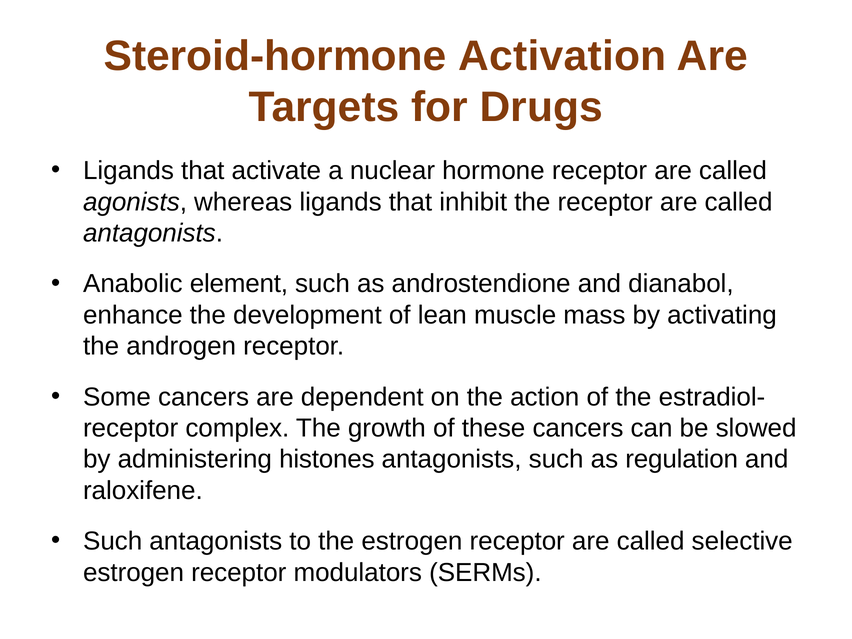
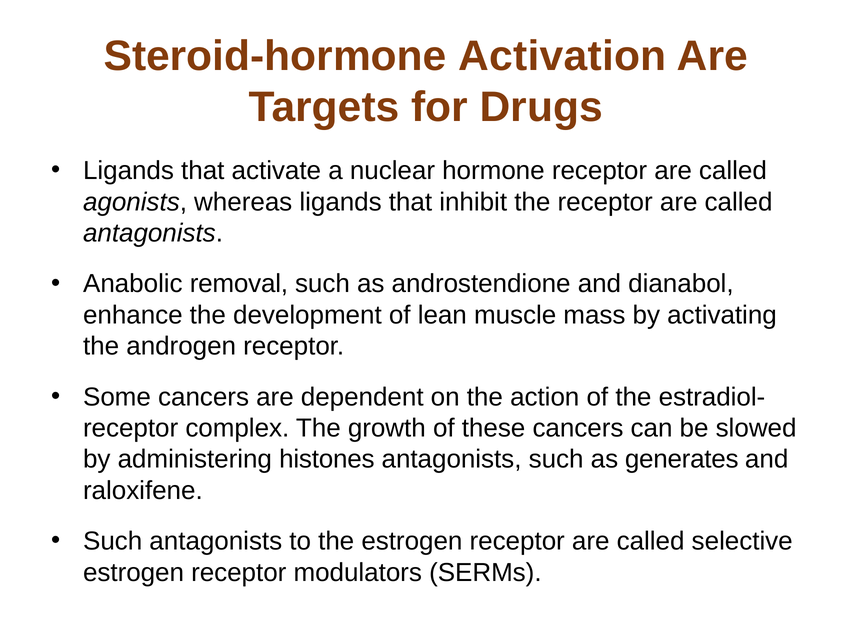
element: element -> removal (239, 284)
regulation: regulation -> generates (682, 459)
